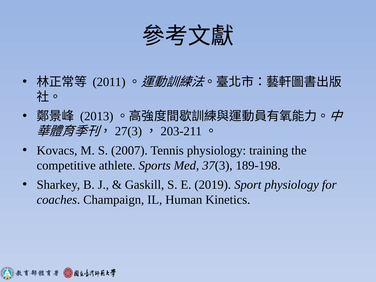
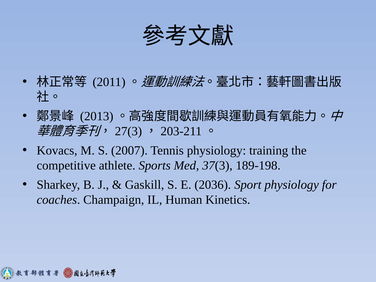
2019: 2019 -> 2036 (213, 185)
